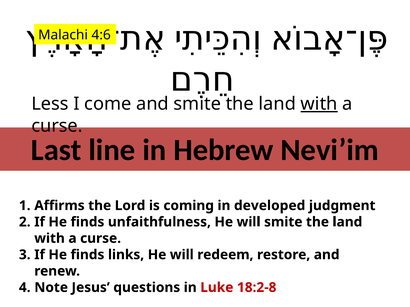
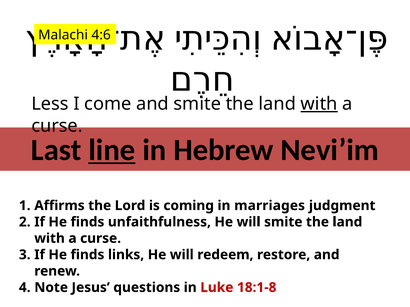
line underline: none -> present (112, 150)
developed: developed -> marriages (270, 206)
18:2-8: 18:2-8 -> 18:1-8 (257, 288)
